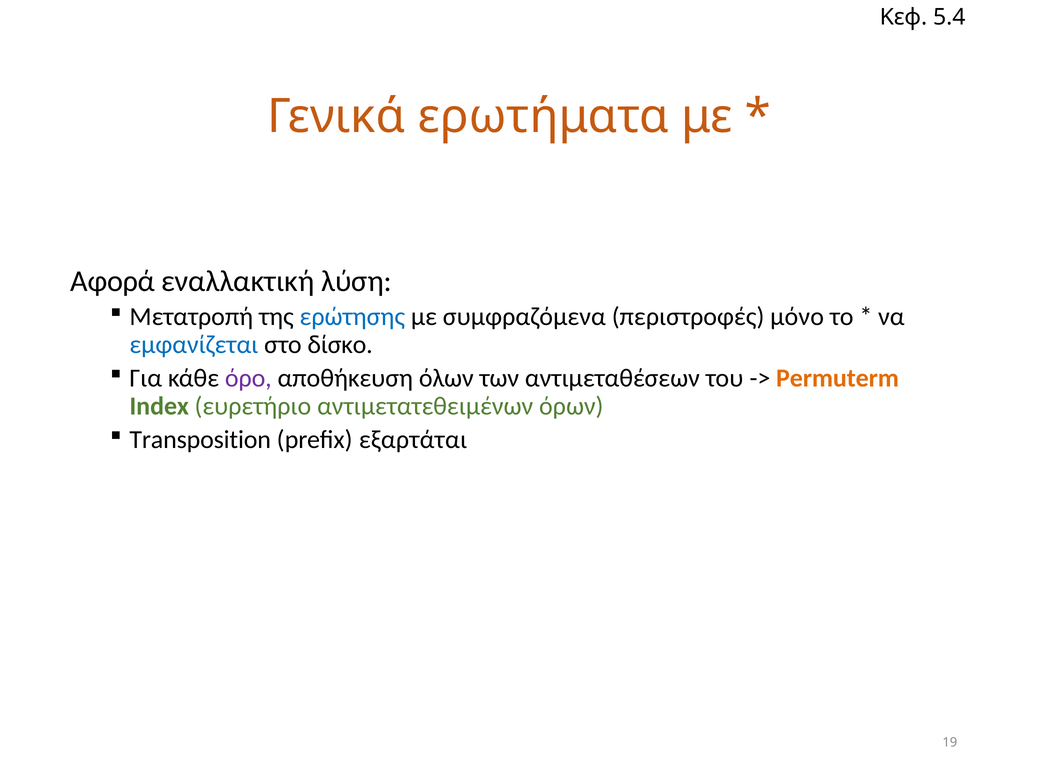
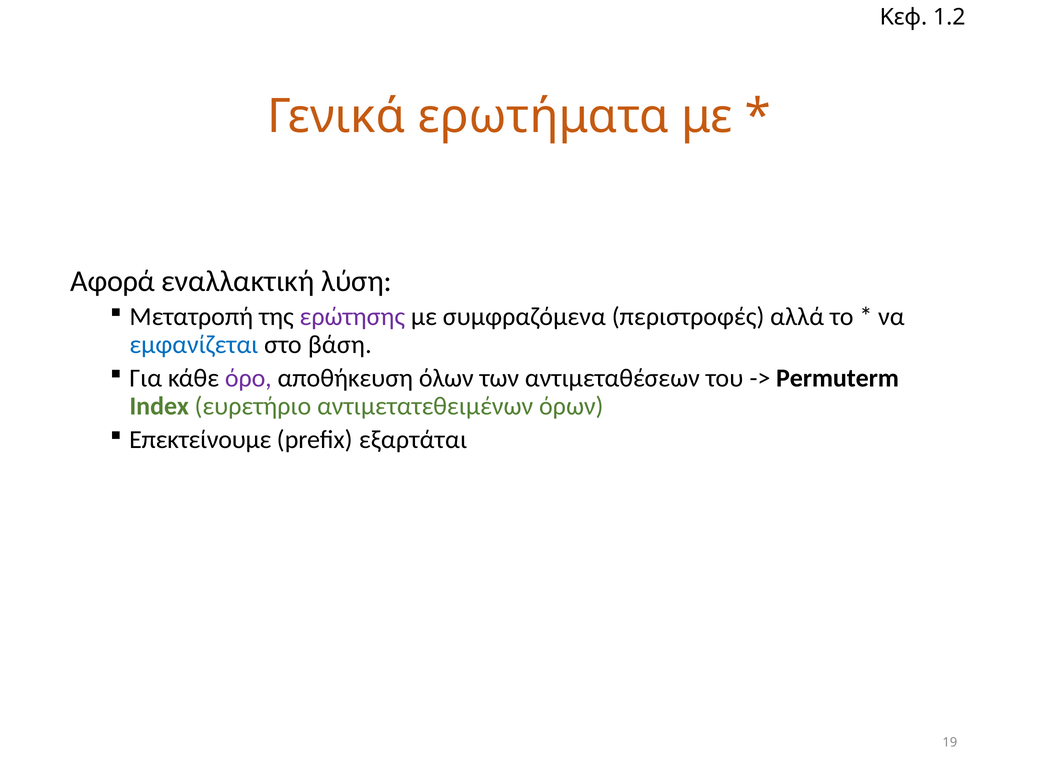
5.4: 5.4 -> 1.2 (949, 17)
ερώτησης colour: blue -> purple (352, 317)
μόνο: μόνο -> αλλά (797, 317)
δίσκο: δίσκο -> βάση (340, 345)
Permuterm colour: orange -> black (837, 378)
Transposition: Transposition -> Επεκτείνουμε (200, 440)
